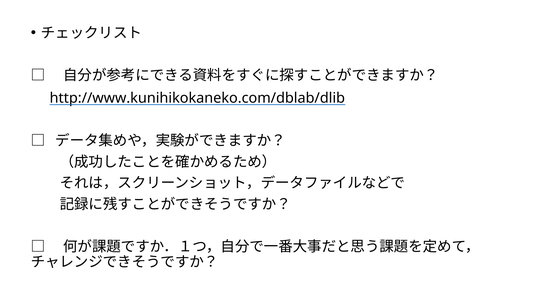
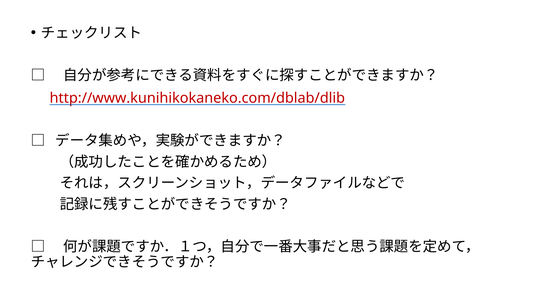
http://www.kunihikokaneko.com/dblab/dlib colour: black -> red (197, 98)
